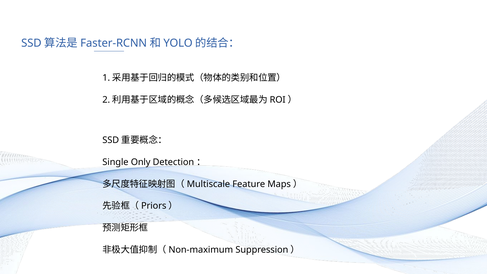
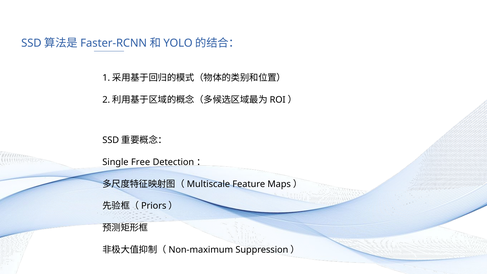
Only: Only -> Free (141, 162)
